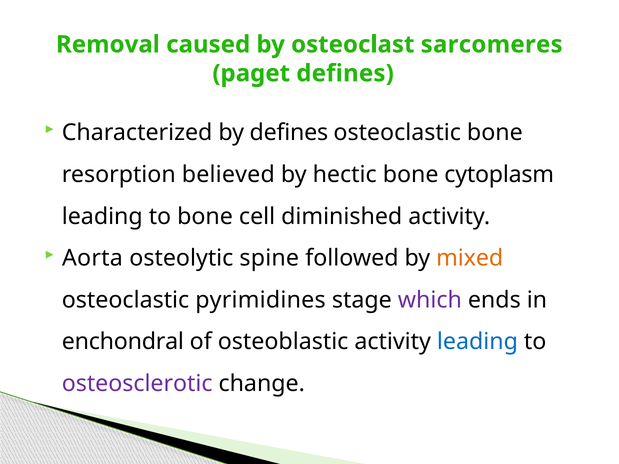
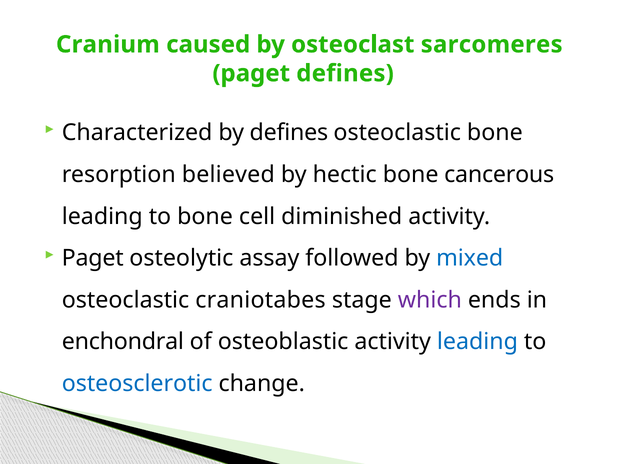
Removal: Removal -> Cranium (108, 44)
cytoplasm: cytoplasm -> cancerous (499, 175)
Aorta: Aorta -> Paget (93, 258)
spine: spine -> assay (269, 258)
mixed colour: orange -> blue (470, 258)
pyrimidines: pyrimidines -> craniotabes (260, 300)
osteosclerotic colour: purple -> blue (137, 384)
